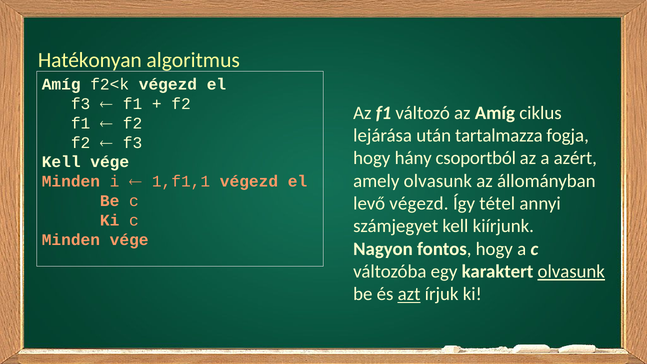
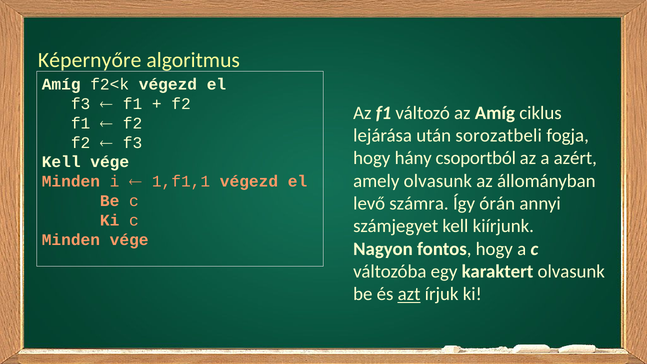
Hatékonyan: Hatékonyan -> Képernyőre (90, 60)
tartalmazza: tartalmazza -> sorozatbeli (499, 136)
levő végezd: végezd -> számra (419, 204)
tétel: tétel -> órán (497, 204)
olvasunk underline: present -> none (571, 272)
